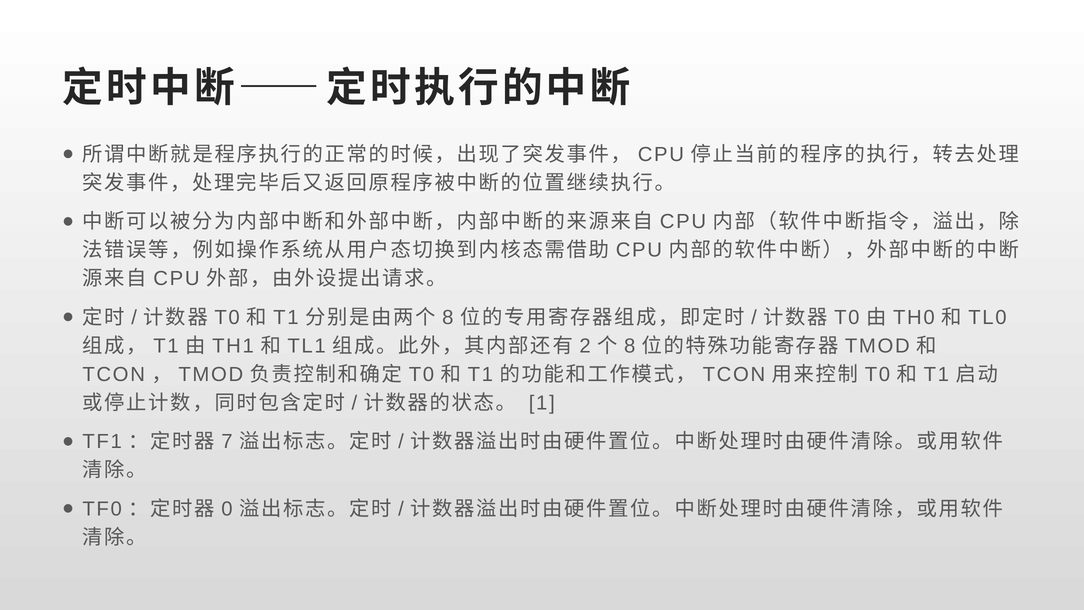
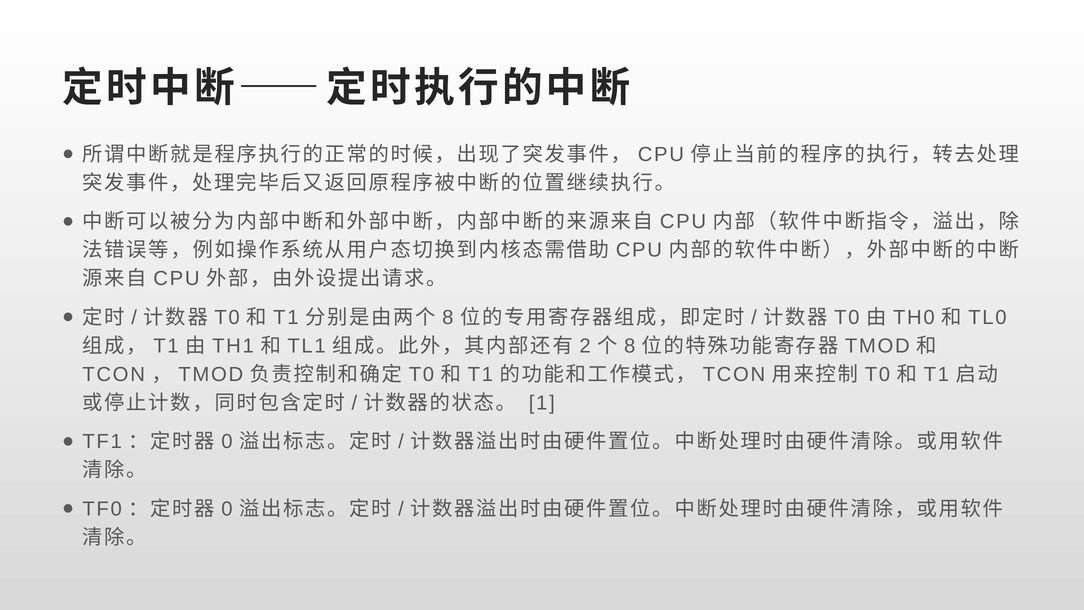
7: 7 -> 0 (227, 442)
